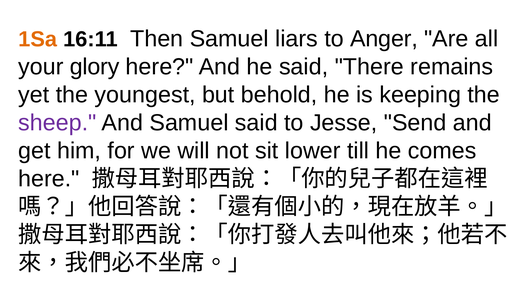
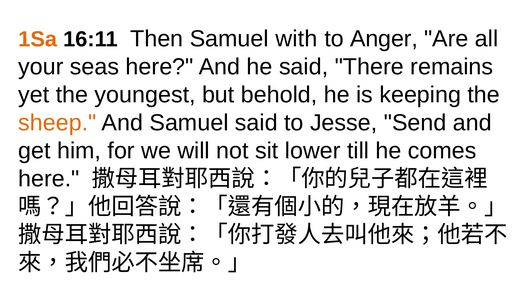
liars: liars -> with (296, 39)
glory: glory -> seas (95, 67)
sheep colour: purple -> orange (57, 123)
